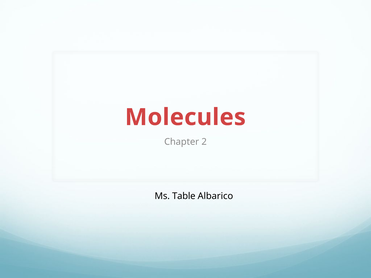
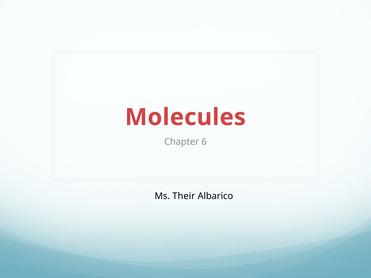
2: 2 -> 6 (204, 142)
Table: Table -> Their (184, 196)
